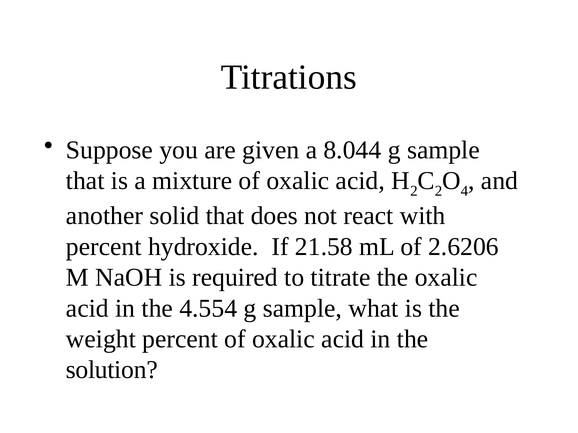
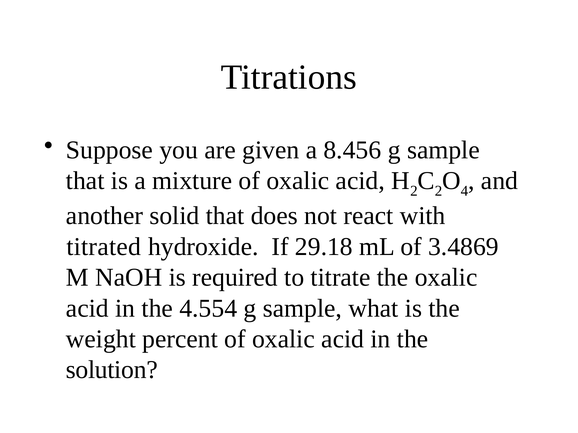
8.044: 8.044 -> 8.456 (352, 150)
percent: percent -> titrated (104, 247)
21.58: 21.58 -> 29.18 (324, 247)
2.6206: 2.6206 -> 3.4869 (463, 247)
